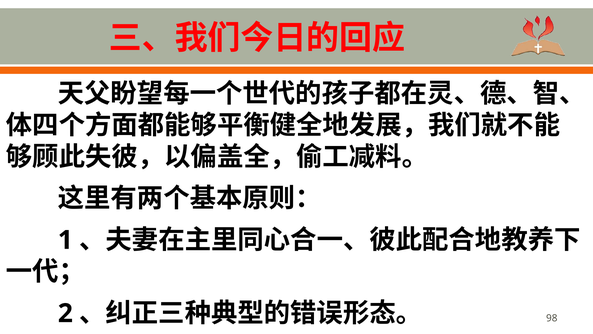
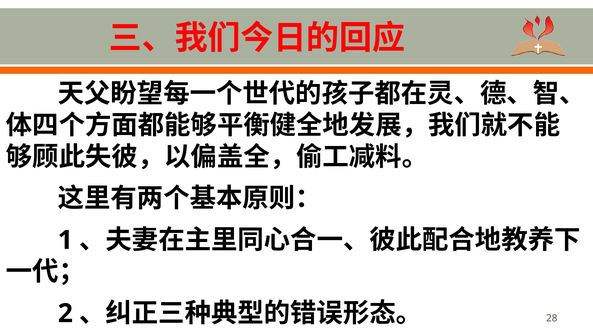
98: 98 -> 28 (552, 318)
